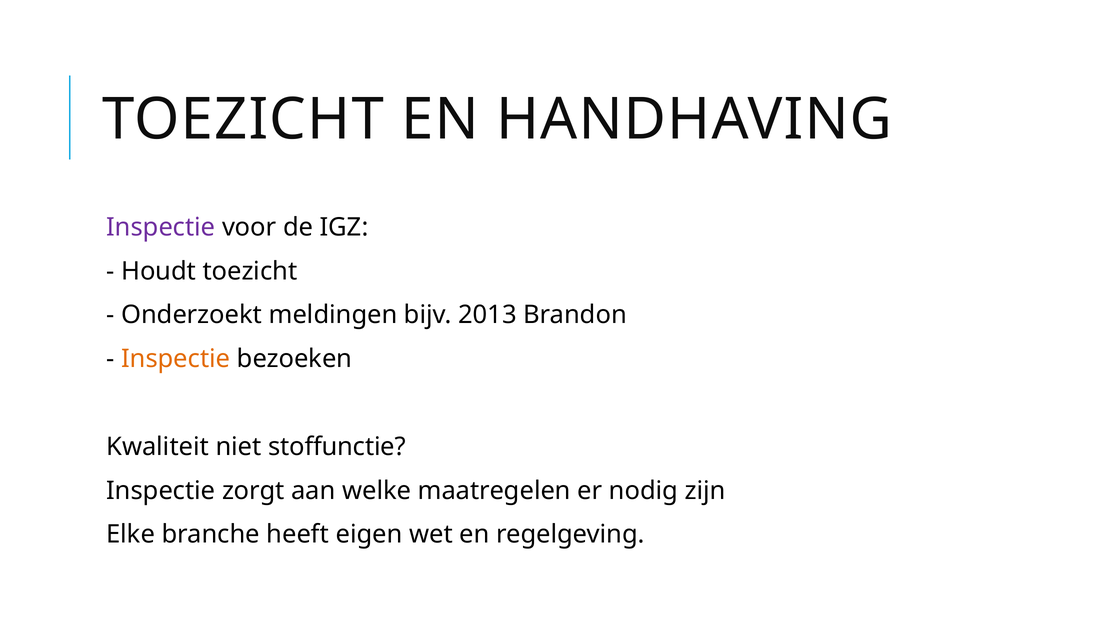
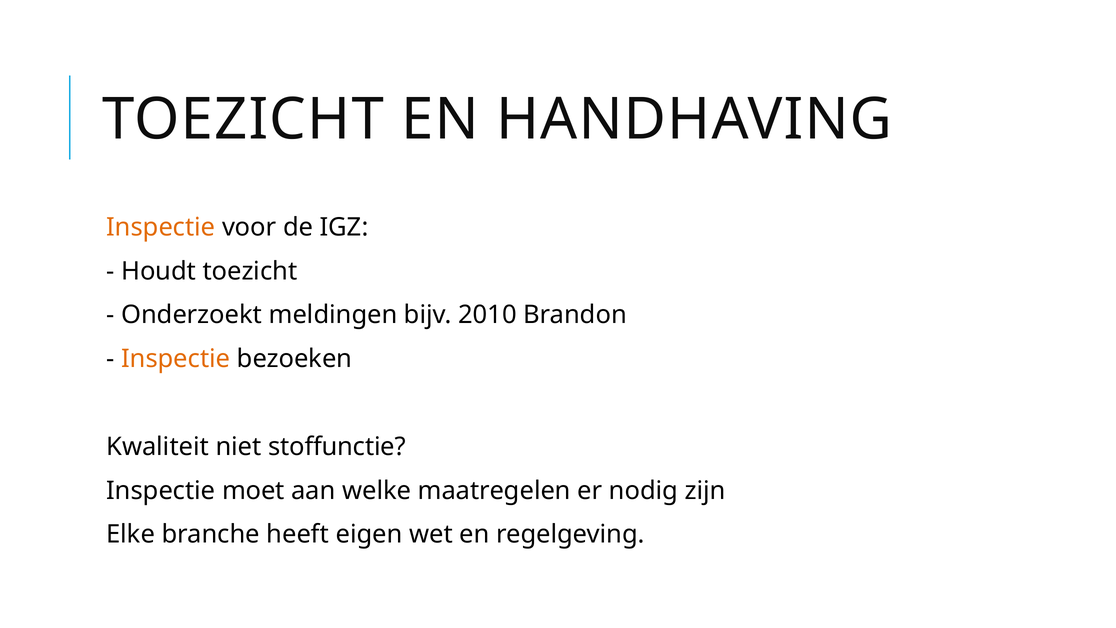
Inspectie colour: purple -> orange (161, 227)
2013: 2013 -> 2010 (487, 315)
zorgt: zorgt -> moet (253, 490)
